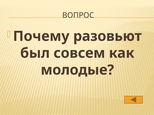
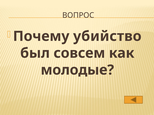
разовьют: разовьют -> убийство (107, 36)
